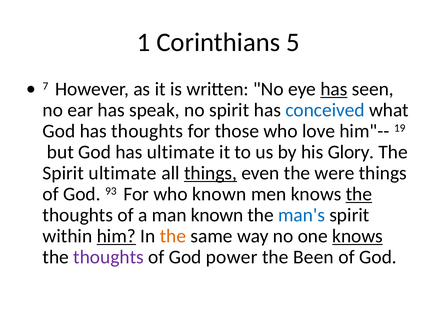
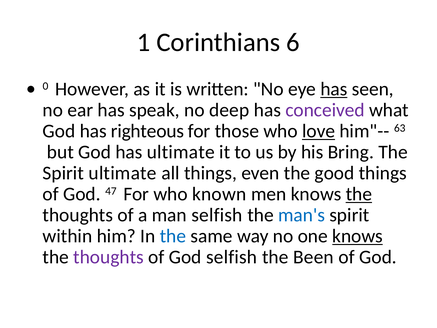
5: 5 -> 6 (293, 42)
7: 7 -> 0 (45, 86)
no spirit: spirit -> deep (229, 110)
conceived colour: blue -> purple (325, 110)
has thoughts: thoughts -> righteous (147, 131)
love underline: none -> present (319, 131)
19: 19 -> 63 (400, 128)
Glory: Glory -> Bring (351, 152)
things underline: present -> none (211, 173)
were: were -> good (334, 173)
93: 93 -> 47 (111, 191)
man known: known -> selfish (217, 215)
him underline: present -> none (116, 236)
the colour: orange -> blue (173, 236)
God power: power -> selfish (232, 257)
